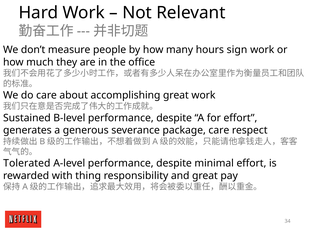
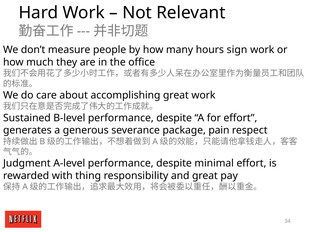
package care: care -> pain (219, 130)
Tolerated: Tolerated -> Judgment (27, 163)
